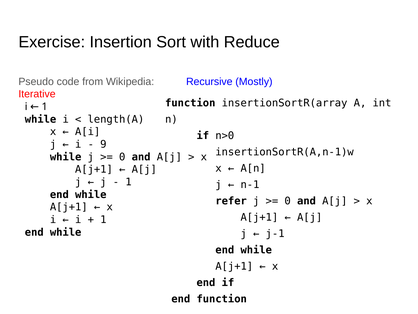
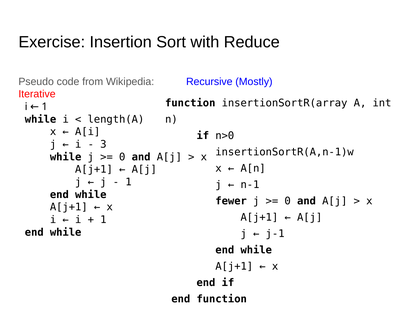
9: 9 -> 3 (103, 144)
refer: refer -> fewer (231, 201)
